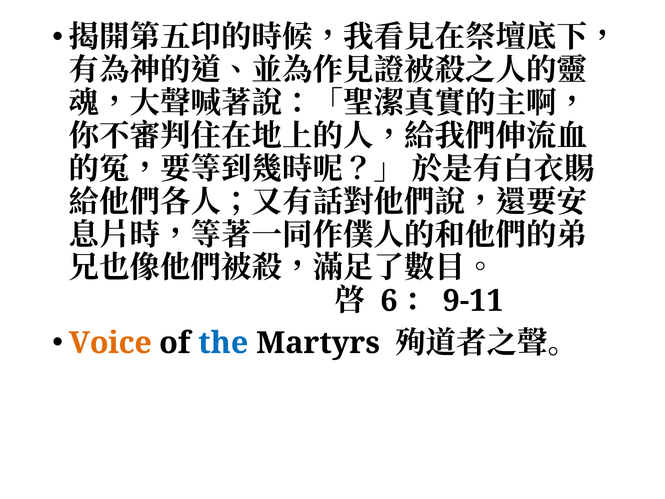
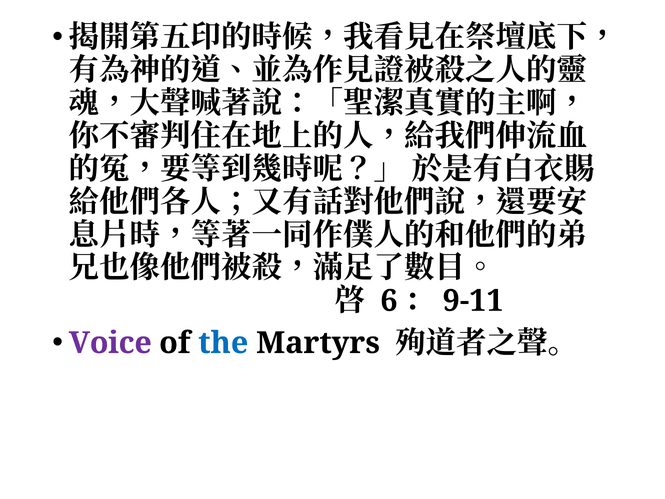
Voice colour: orange -> purple (110, 343)
